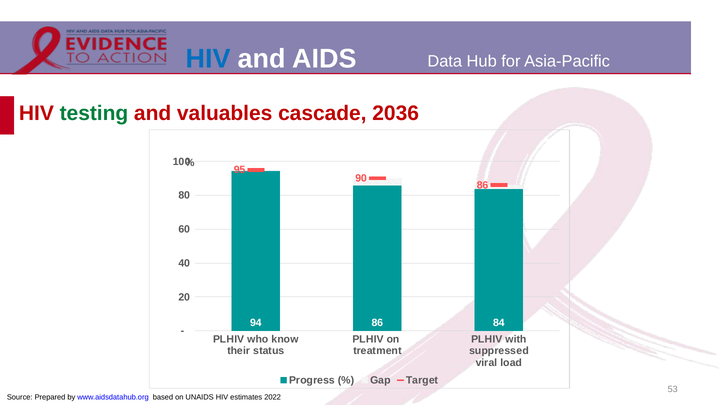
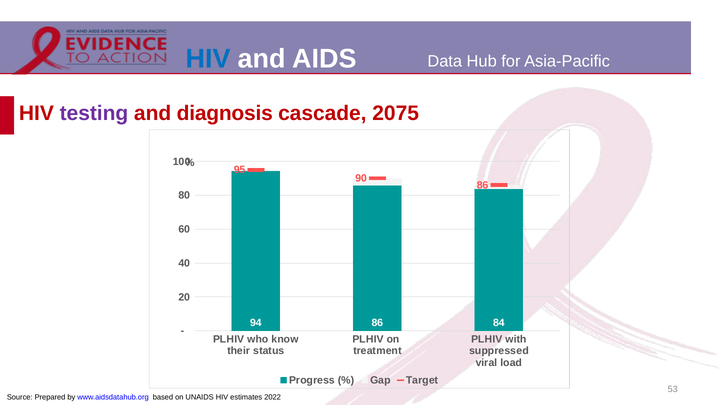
testing colour: green -> purple (94, 113)
valuables: valuables -> diagnosis (225, 113)
2036: 2036 -> 2075 (396, 113)
